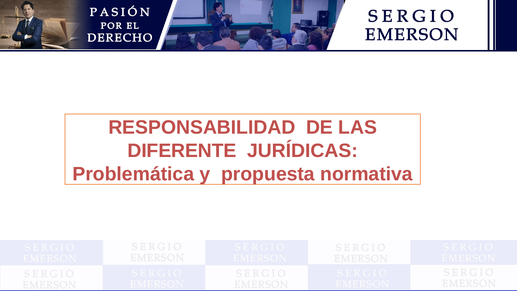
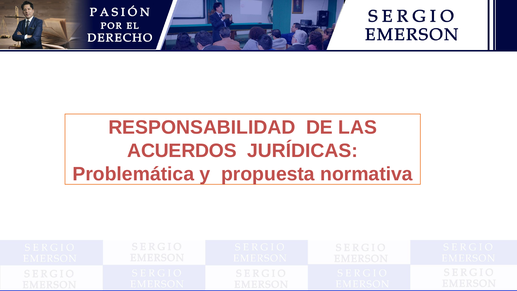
DIFERENTE: DIFERENTE -> ACUERDOS (182, 151)
